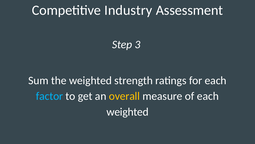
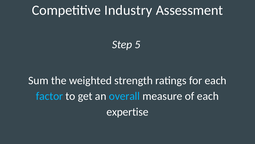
3: 3 -> 5 (137, 44)
overall colour: yellow -> light blue (124, 96)
weighted: weighted -> expertise (128, 111)
